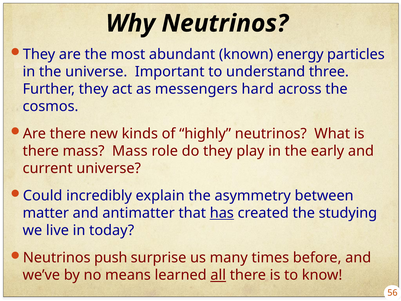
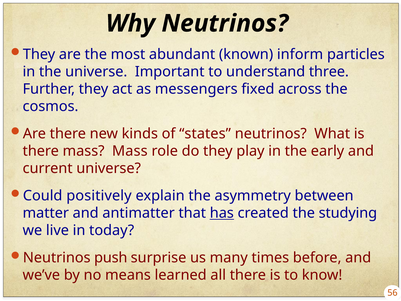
energy: energy -> inform (300, 54)
hard: hard -> fixed (258, 89)
highly: highly -> states (205, 134)
incredibly: incredibly -> positively (99, 196)
all underline: present -> none (218, 275)
